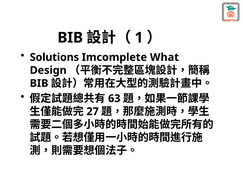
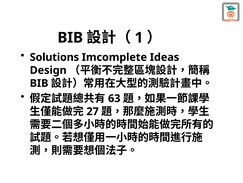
What: What -> Ideas (165, 57)
